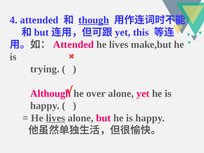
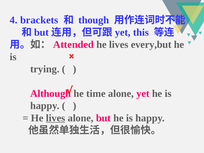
4 attended: attended -> brackets (39, 20)
though underline: present -> none (94, 20)
make,but: make,but -> every,but (151, 45)
over: over -> time (96, 94)
